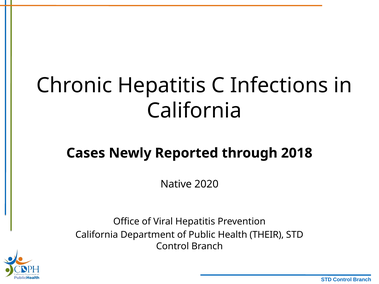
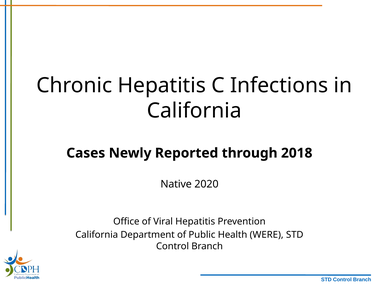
THEIR: THEIR -> WERE (267, 235)
